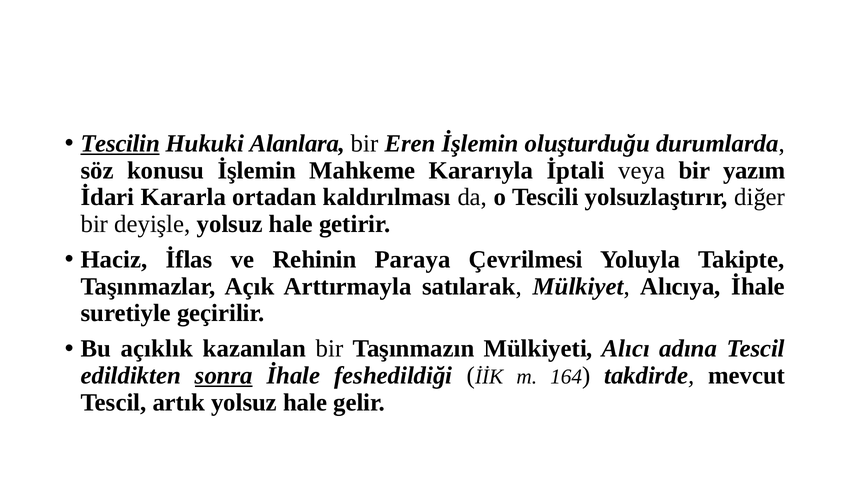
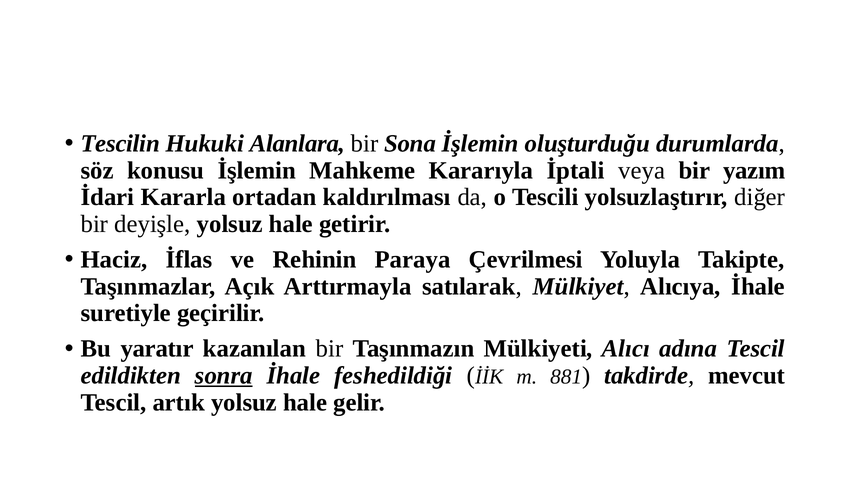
Tescilin underline: present -> none (120, 144)
Eren: Eren -> Sona (410, 144)
açıklık: açıklık -> yaratır (157, 349)
164: 164 -> 881 (566, 377)
